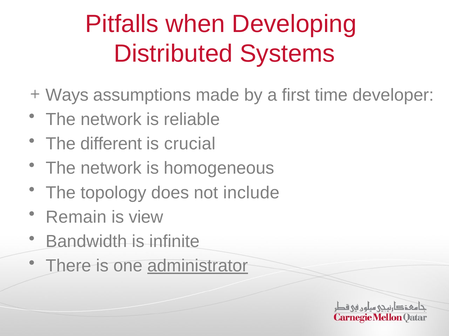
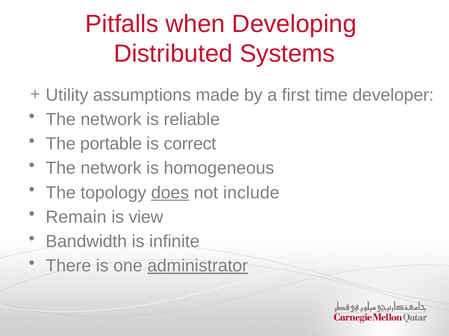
Ways: Ways -> Utility (67, 95)
different: different -> portable (111, 144)
crucial: crucial -> correct (190, 144)
does underline: none -> present (170, 193)
